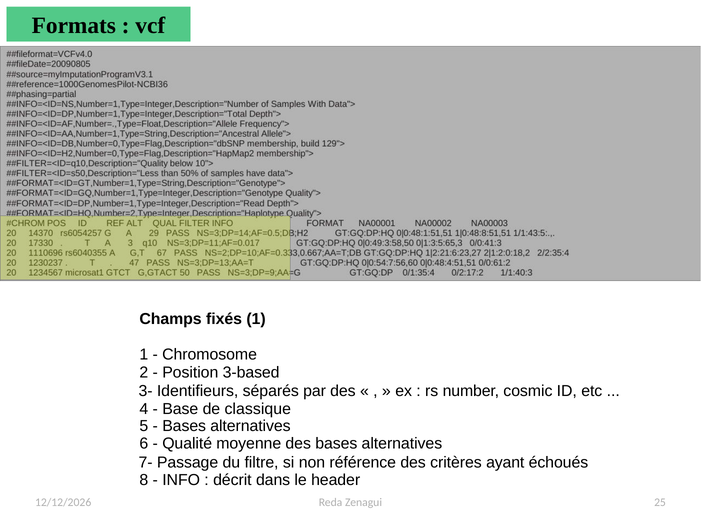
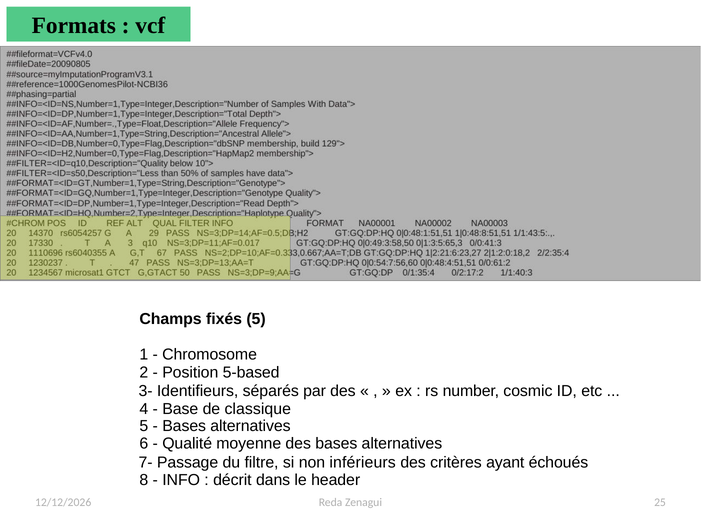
fixés 1: 1 -> 5 (256, 319)
3-based: 3-based -> 5-based (251, 372)
référence: référence -> inférieurs (363, 462)
